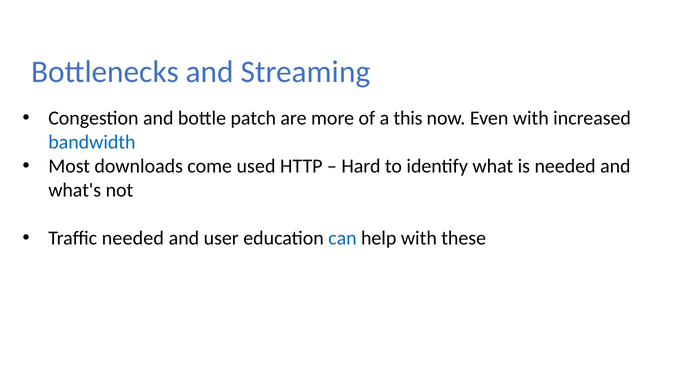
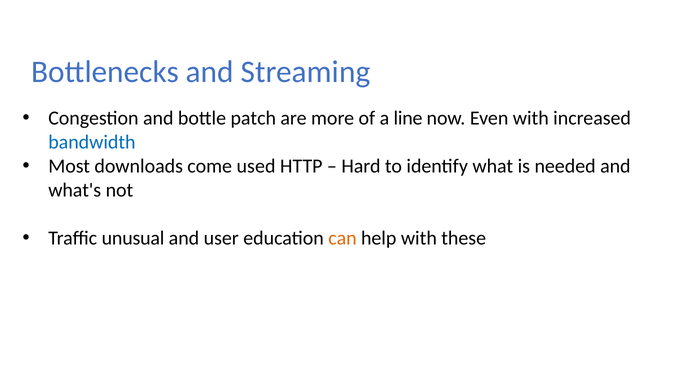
this: this -> line (408, 118)
Traffic needed: needed -> unusual (133, 238)
can colour: blue -> orange (342, 238)
